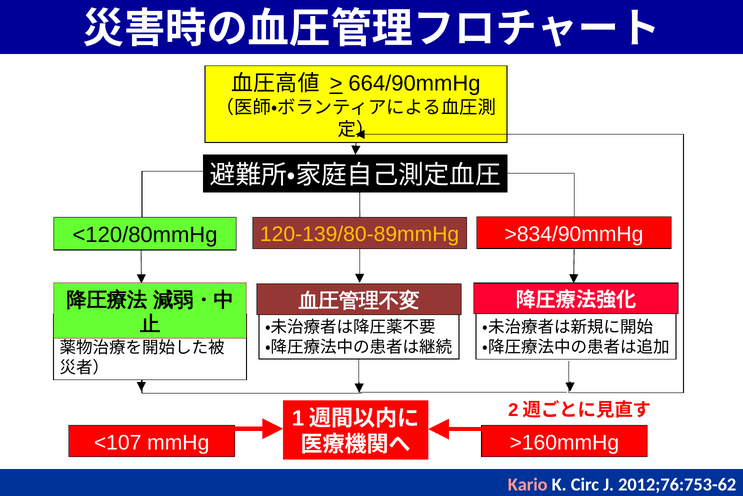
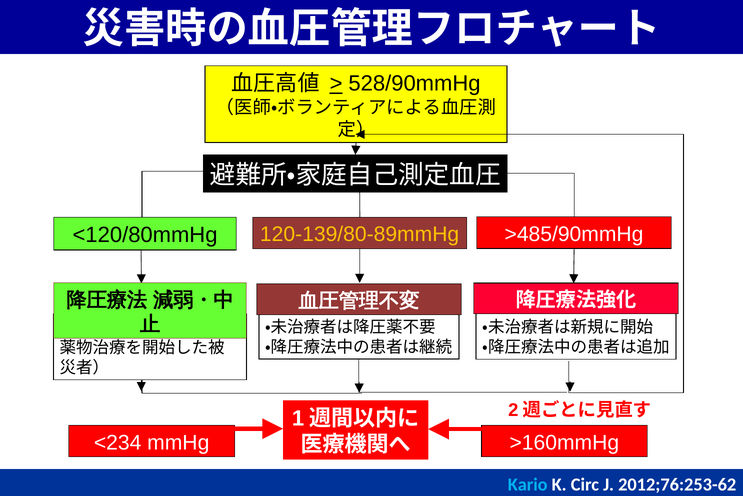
664/90mmHg: 664/90mmHg -> 528/90mmHg (415, 84)
>834/90mmHg: >834/90mmHg -> >485/90mmHg (574, 234)
<107: <107 -> <234 (118, 442)
Kario colour: pink -> light blue (528, 484)
2012;76:753-62: 2012;76:753-62 -> 2012;76:253-62 (677, 484)
